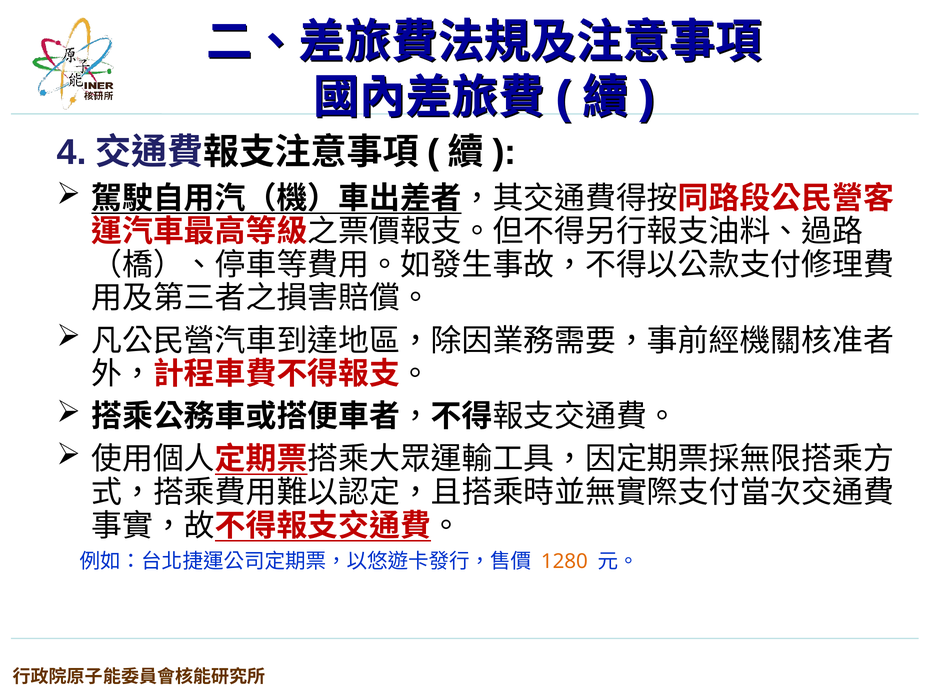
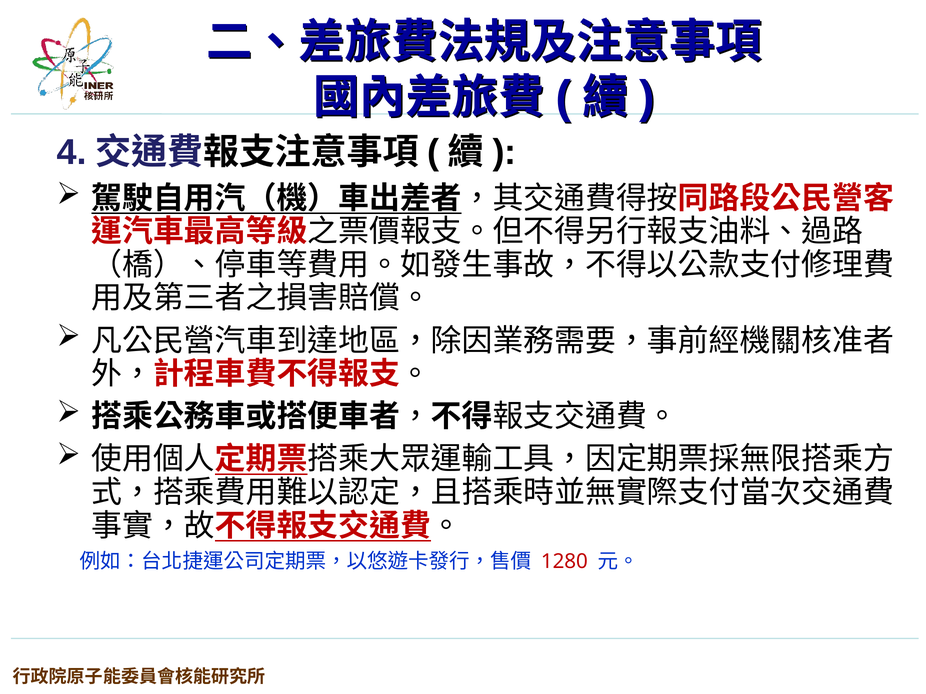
1280 colour: orange -> red (564, 562)
